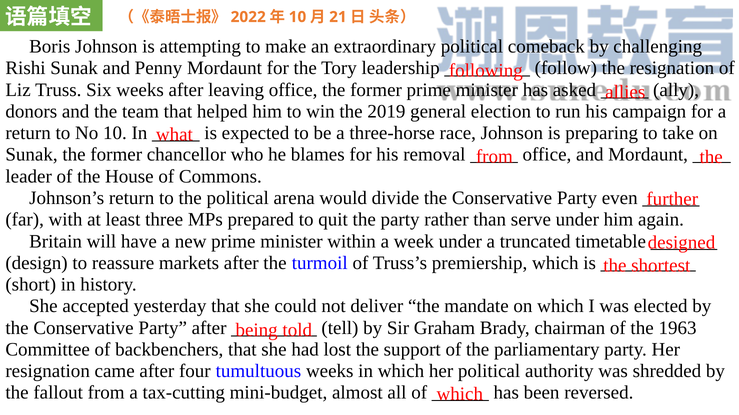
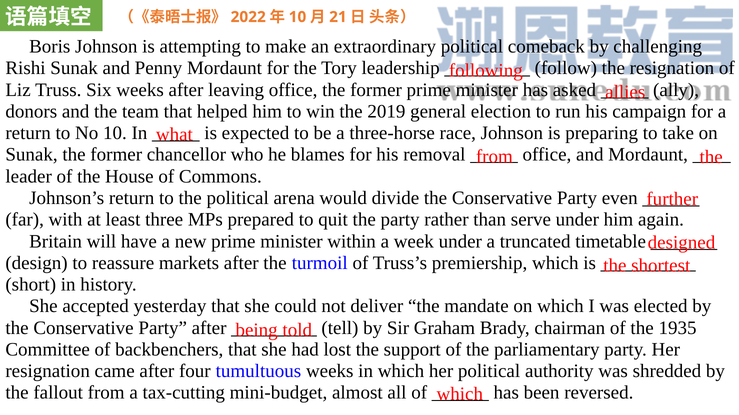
1963: 1963 -> 1935 (678, 328)
